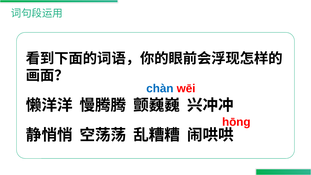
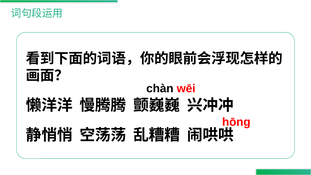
chàn colour: blue -> black (160, 88)
